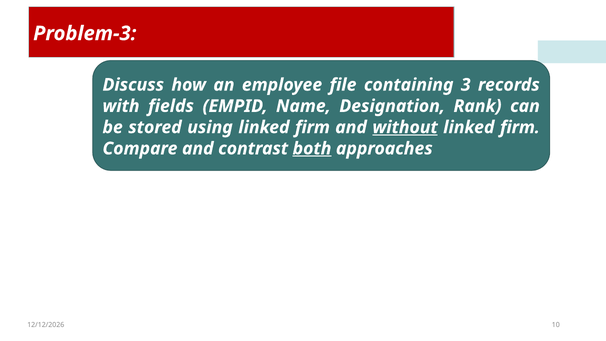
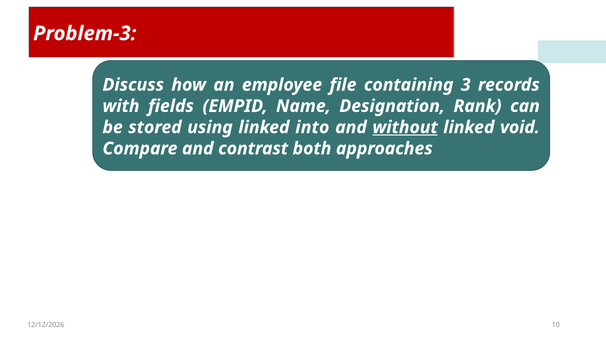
using linked firm: firm -> into (312, 127)
firm: firm -> void (520, 127)
both underline: present -> none (312, 148)
